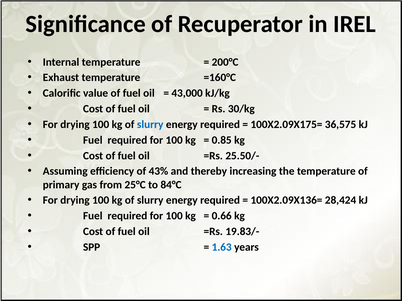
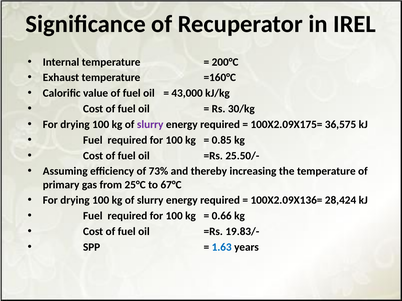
slurry colour: blue -> purple (150, 125)
43%: 43% -> 73% (158, 172)
84°C: 84°C -> 67°C (171, 185)
